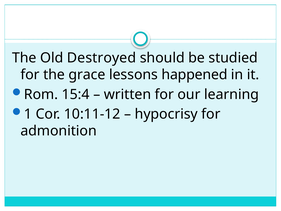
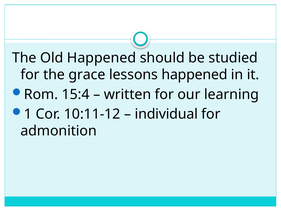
Old Destroyed: Destroyed -> Happened (102, 58)
hypocrisy: hypocrisy -> individual (166, 114)
